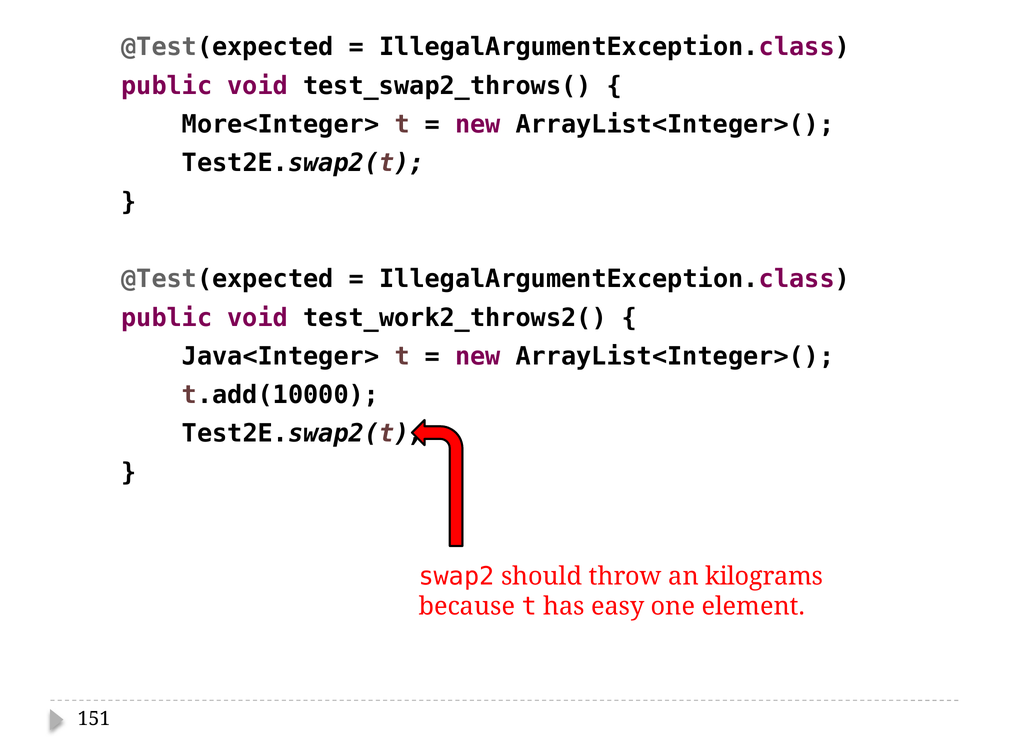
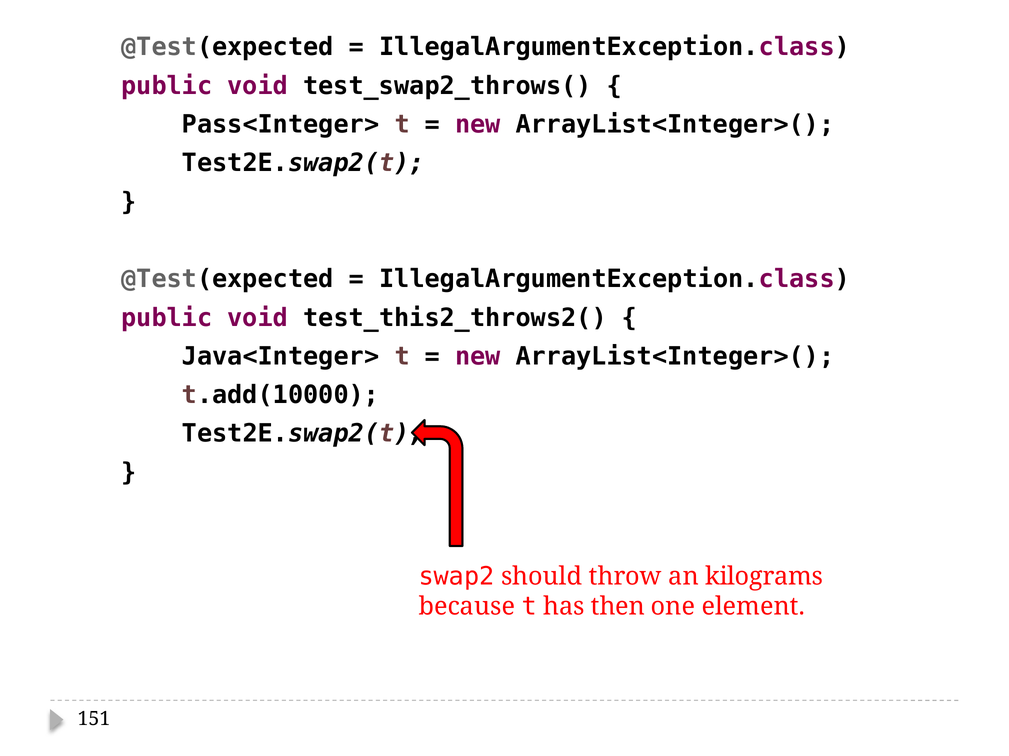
More<Integer>: More<Integer> -> Pass<Integer> (281, 125)
test_work2_throws2(: test_work2_throws2( -> test_this2_throws2( (455, 318)
easy: easy -> then (618, 607)
